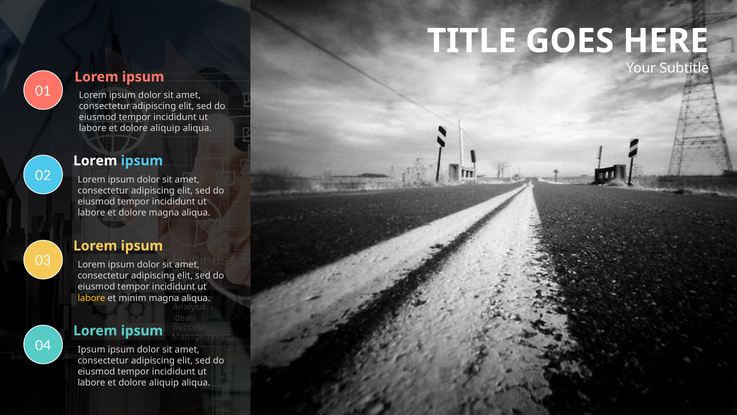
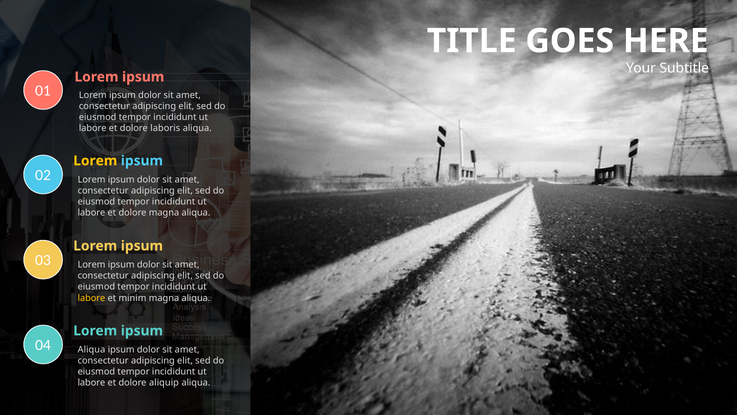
aliquip: aliquip -> laboris (165, 128)
Lorem colour: white -> yellow (95, 161)
Ipsum: Ipsum -> Aliqua (92, 349)
